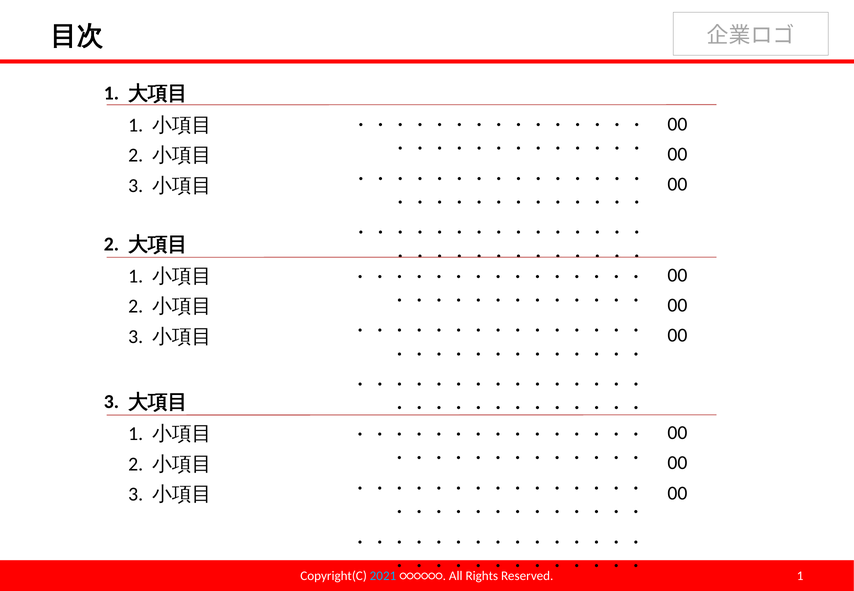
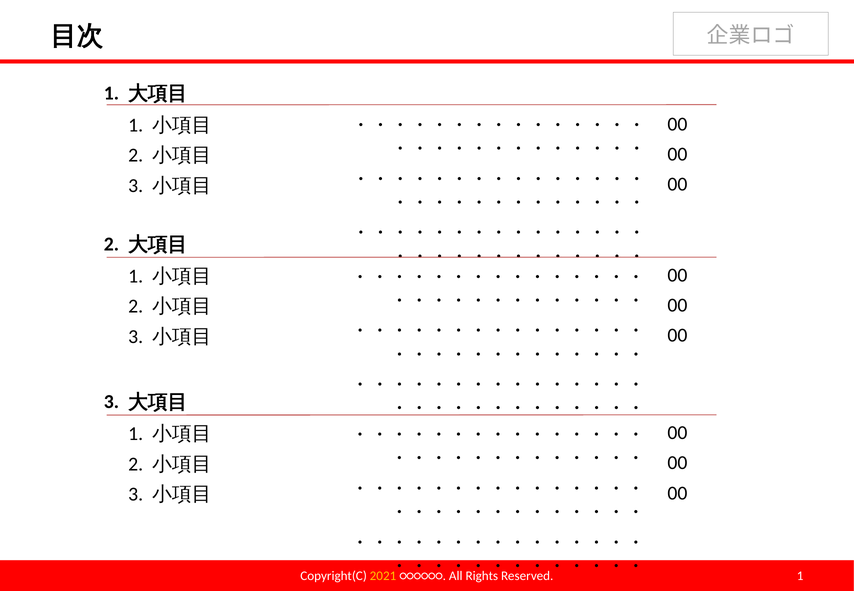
2021 colour: light blue -> yellow (383, 576)
